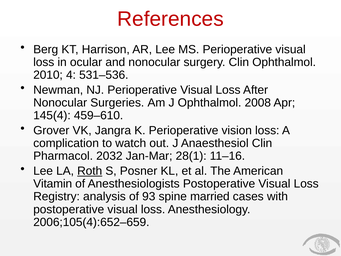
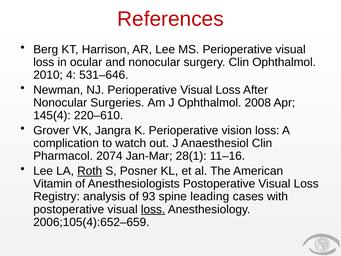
531–536: 531–536 -> 531–646 (104, 75)
459–610: 459–610 -> 220–610 (99, 115)
2032: 2032 -> 2074 (109, 156)
married: married -> leading (210, 196)
loss underline: none -> present (153, 209)
